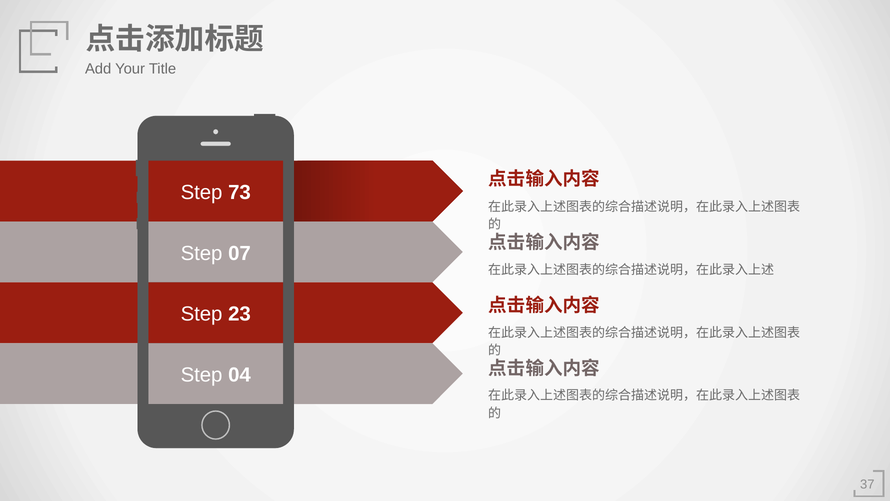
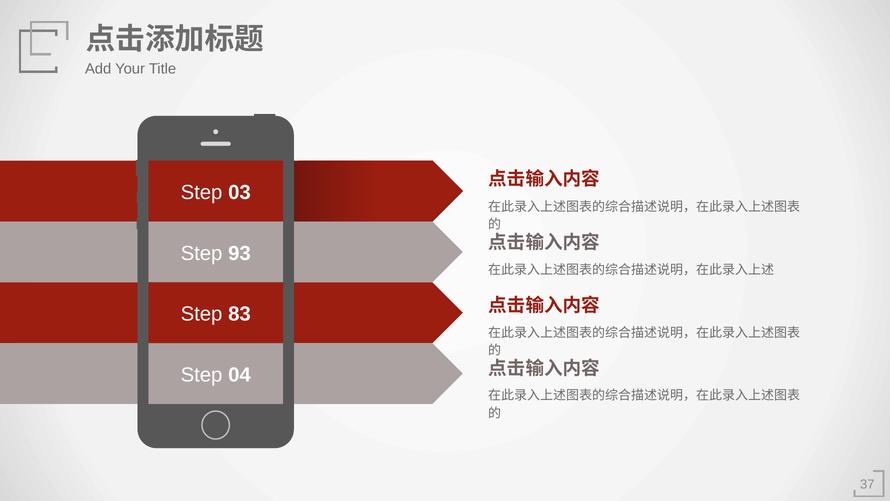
73: 73 -> 03 (239, 192)
07: 07 -> 93 (239, 253)
23: 23 -> 83 (239, 314)
